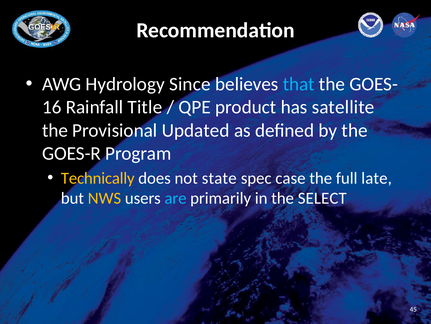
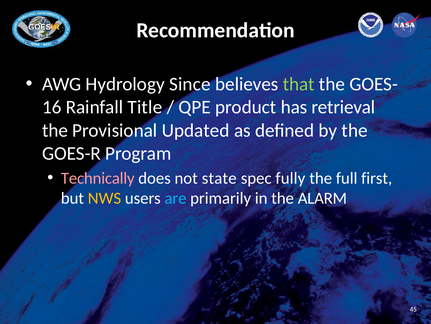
that colour: light blue -> light green (299, 84)
satellite: satellite -> retrieval (343, 107)
Technically colour: yellow -> pink (98, 178)
case: case -> fully (290, 178)
late: late -> first (377, 178)
SELECT: SELECT -> ALARM (322, 198)
